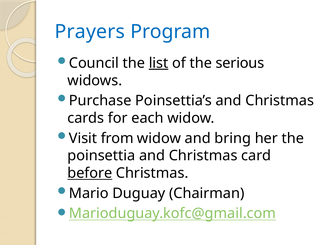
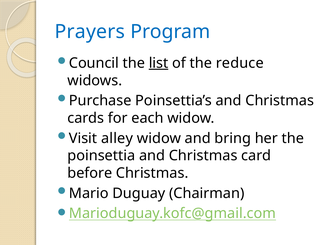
serious: serious -> reduce (240, 63)
from: from -> alley (117, 138)
before underline: present -> none (90, 173)
